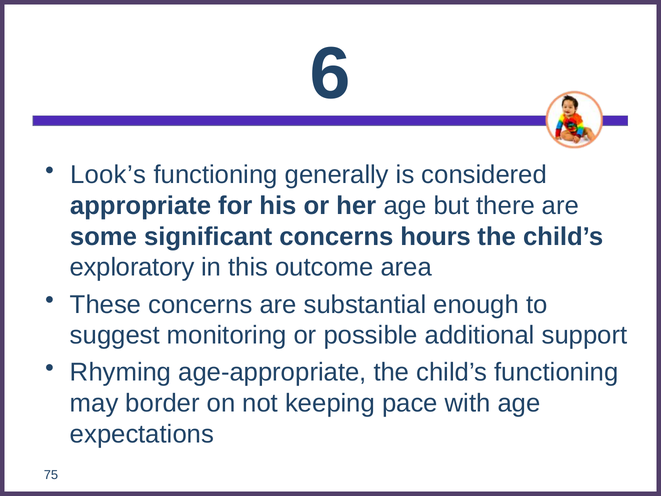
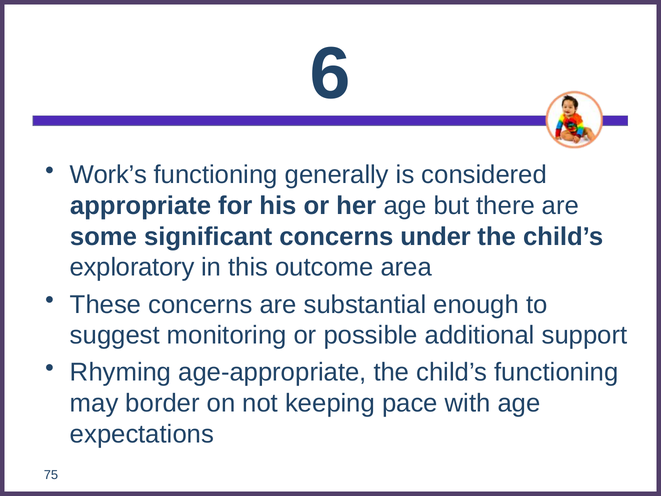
Look’s: Look’s -> Work’s (108, 175)
hours: hours -> under (436, 237)
